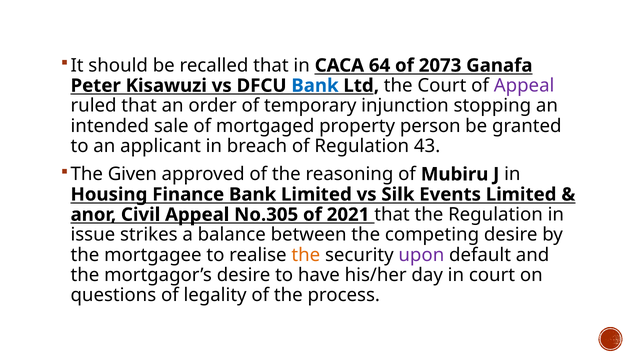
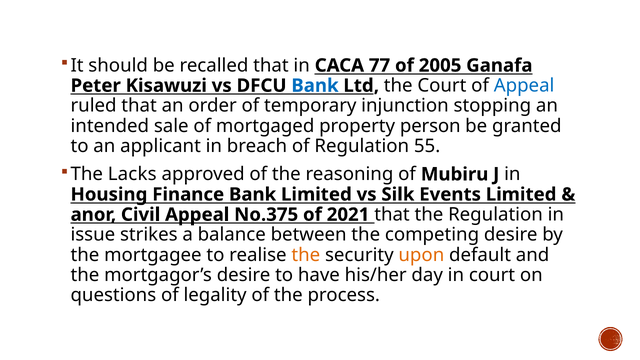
64: 64 -> 77 (380, 65)
2073: 2073 -> 2005 (440, 65)
Appeal colour: purple -> blue (524, 86)
43: 43 -> 55 (427, 146)
Given: Given -> Lacks (132, 174)
No.305: No.305 -> No.375 (266, 215)
upon colour: purple -> orange (421, 255)
